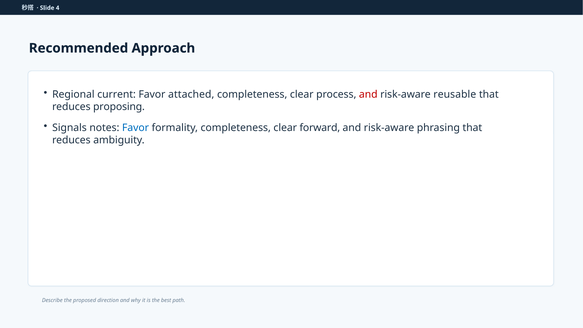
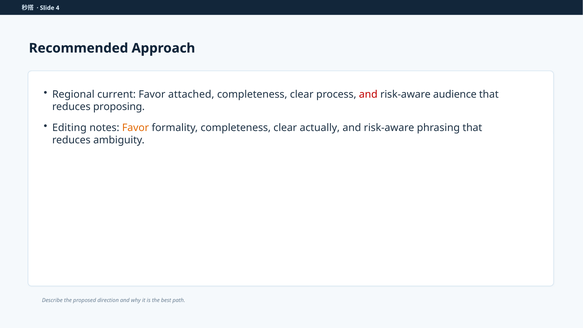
reusable: reusable -> audience (455, 94)
Signals: Signals -> Editing (69, 128)
Favor colour: blue -> orange (136, 128)
forward: forward -> actually (320, 128)
